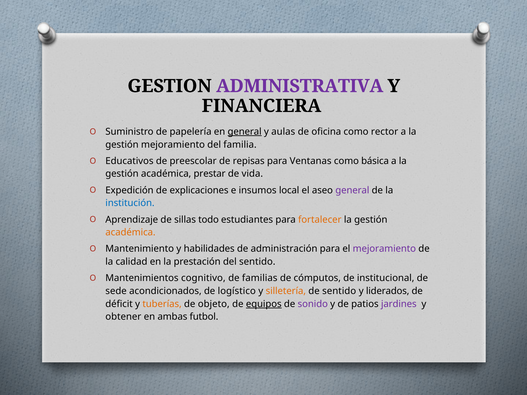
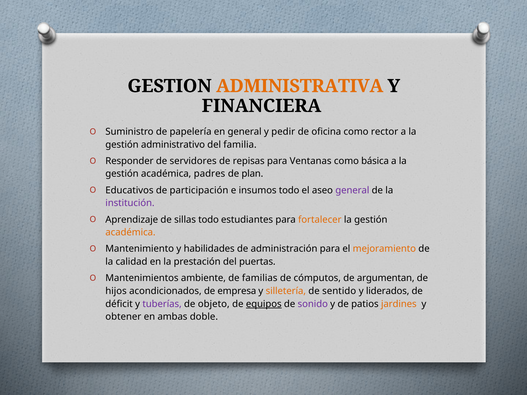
ADMINISTRATIVA colour: purple -> orange (300, 86)
general underline: present -> none (245, 132)
aulas: aulas -> pedir (283, 132)
gestión mejoramiento: mejoramiento -> administrativo (173, 145)
Educativos: Educativos -> Responder (129, 161)
preescolar: preescolar -> servidores (193, 161)
prestar: prestar -> padres (210, 174)
vida: vida -> plan (252, 174)
Expedición: Expedición -> Educativos (129, 190)
explicaciones: explicaciones -> participación (199, 190)
insumos local: local -> todo (289, 190)
institución colour: blue -> purple (130, 203)
mejoramiento colour: purple -> orange (384, 249)
del sentido: sentido -> puertas (257, 262)
cognitivo: cognitivo -> ambiente (203, 278)
institucional: institucional -> argumentan (386, 278)
sede: sede -> hijos (116, 291)
logístico: logístico -> empresa (237, 291)
tuberías colour: orange -> purple (162, 304)
jardines colour: purple -> orange (399, 304)
futbol: futbol -> doble (204, 317)
